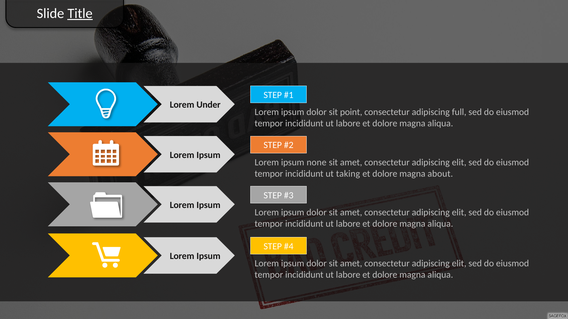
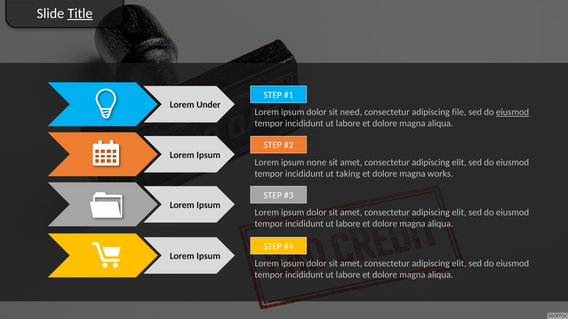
point: point -> need (351, 112)
full: full -> file (459, 112)
eiusmod underline: none -> present (513, 112)
about: about -> works (440, 174)
